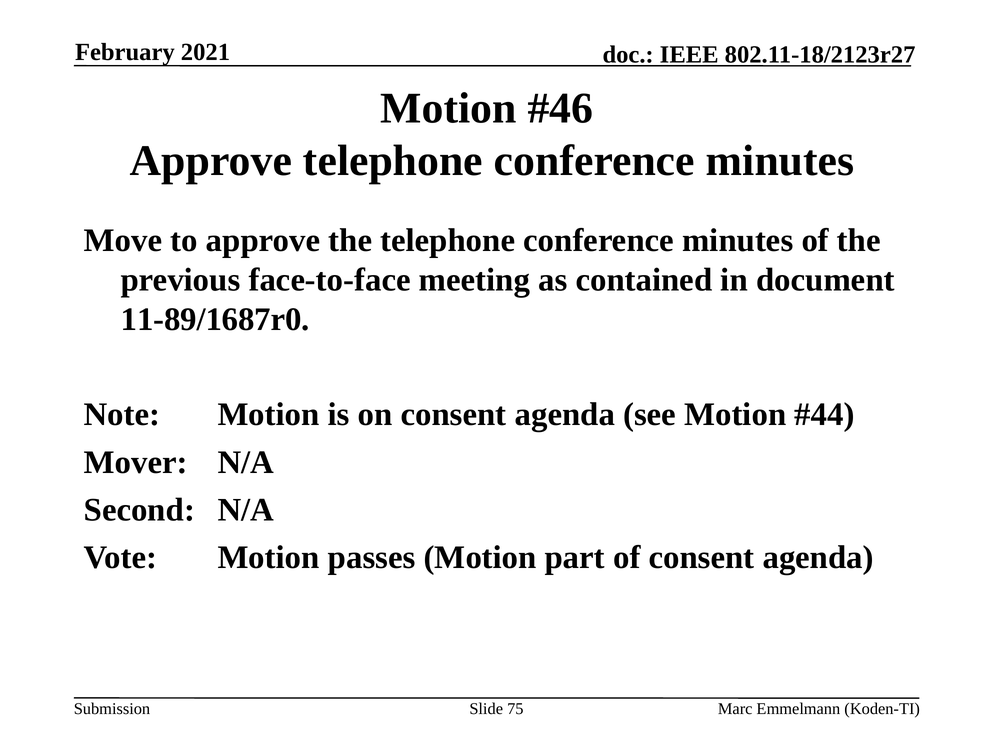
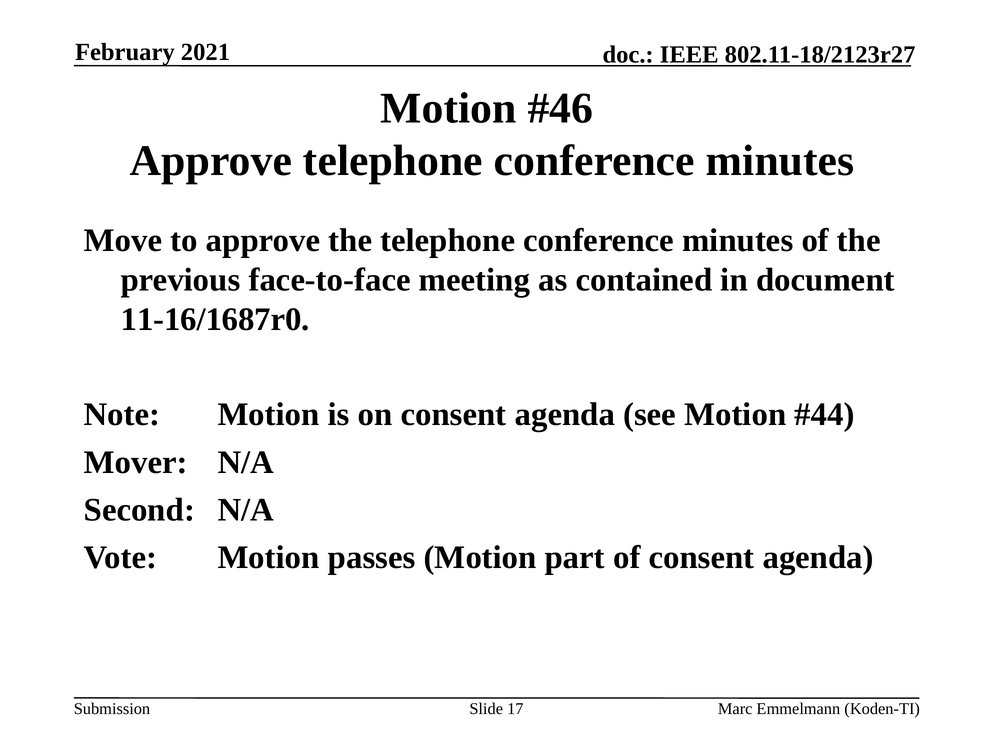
11-89/1687r0: 11-89/1687r0 -> 11-16/1687r0 (215, 319)
75: 75 -> 17 (515, 709)
